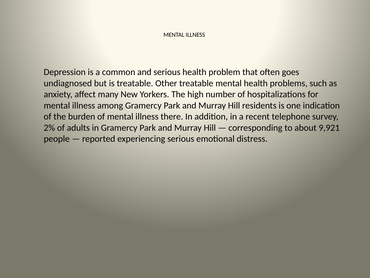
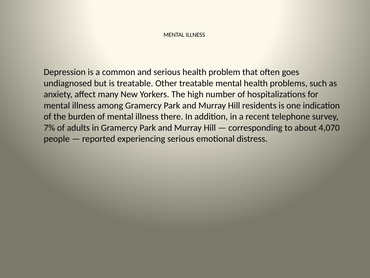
2%: 2% -> 7% (49, 128)
9,921: 9,921 -> 4,070 (329, 128)
